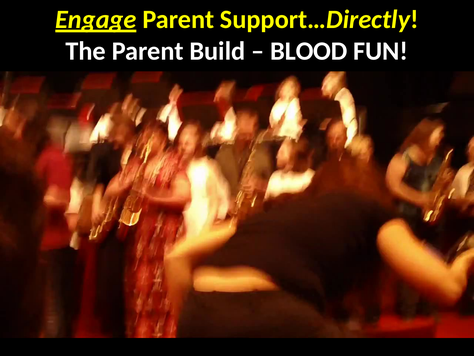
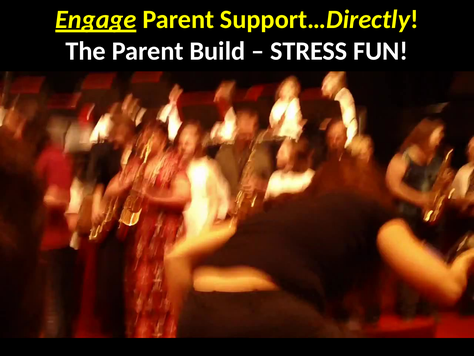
BLOOD: BLOOD -> STRESS (309, 51)
